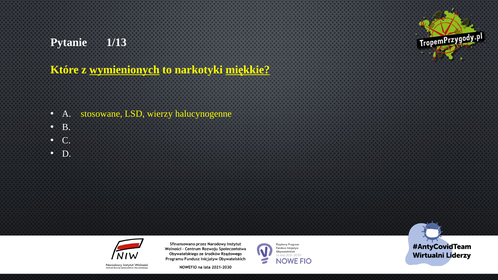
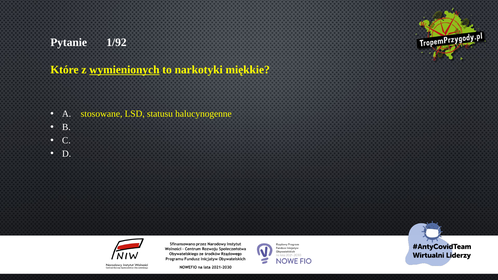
1/13: 1/13 -> 1/92 (116, 42)
miękkie underline: present -> none (248, 70)
wierzy: wierzy -> statusu (160, 114)
